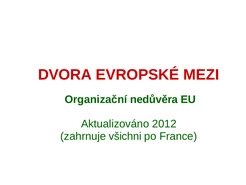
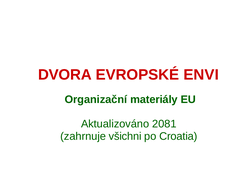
MEZI: MEZI -> ENVI (201, 74)
nedůvěra: nedůvěra -> materiály (154, 99)
2012: 2012 -> 2081 (164, 124)
France: France -> Croatia (178, 136)
